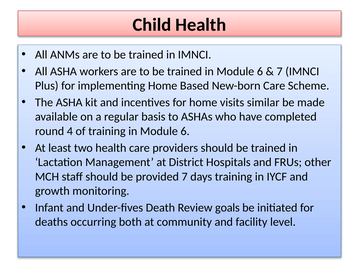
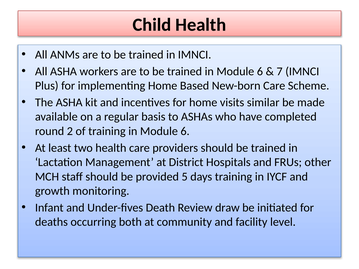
4: 4 -> 2 (70, 131)
provided 7: 7 -> 5 (185, 177)
goals: goals -> draw (227, 208)
